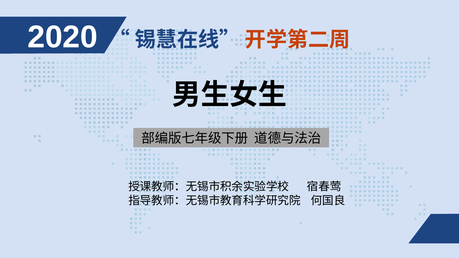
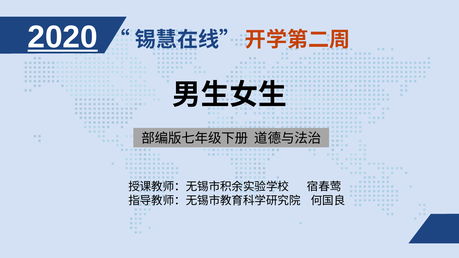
2020 underline: none -> present (63, 37)
